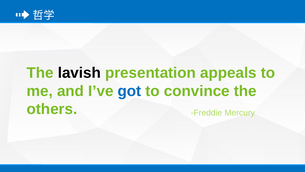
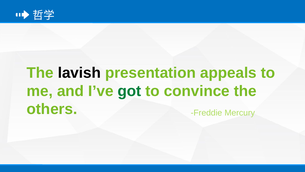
got colour: blue -> green (129, 91)
